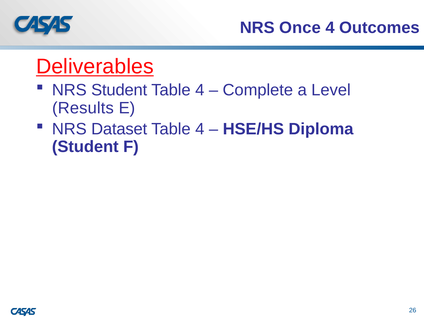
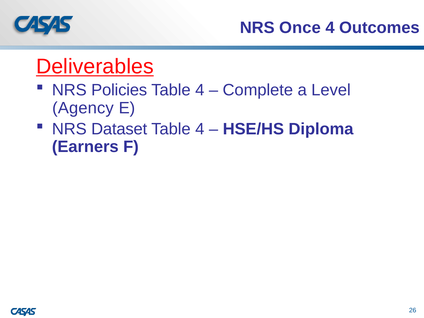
NRS Student: Student -> Policies (119, 90)
Results: Results -> Agency (83, 108)
Student: Student -> Earners (85, 147)
